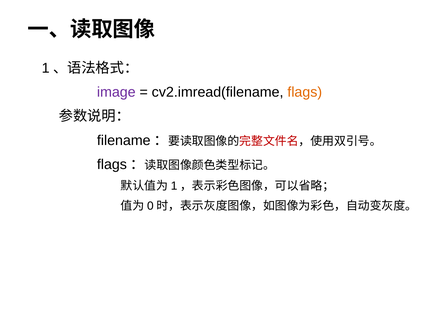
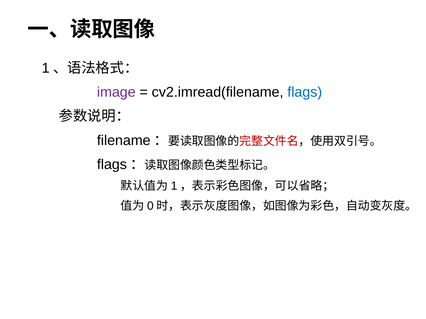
flags colour: orange -> blue (305, 92)
